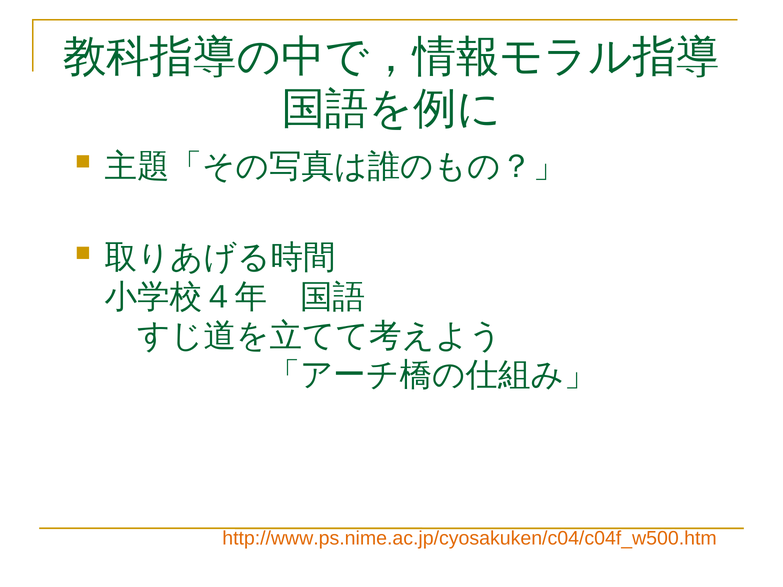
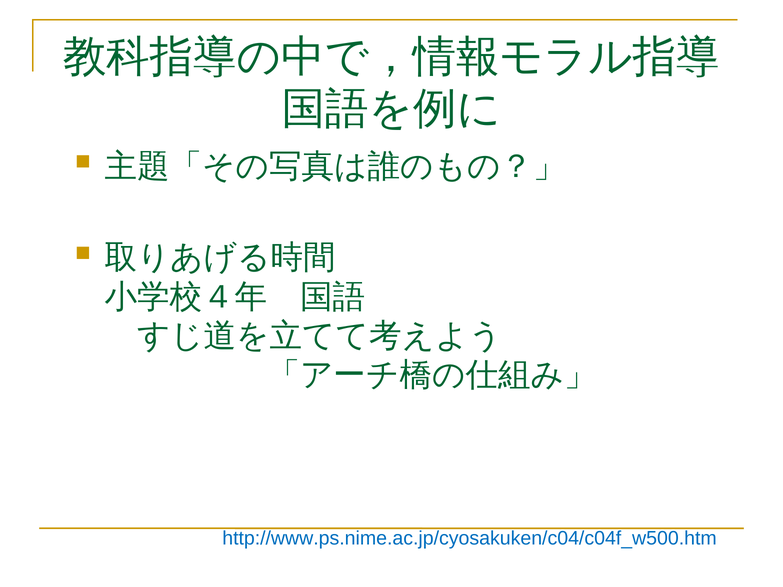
http://www.ps.nime.ac.jp/cyosakuken/c04/c04f_w500.htm colour: orange -> blue (470, 539)
